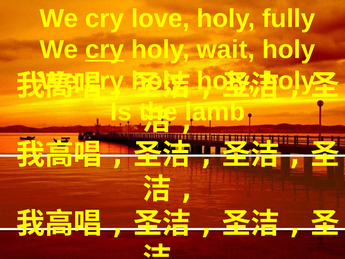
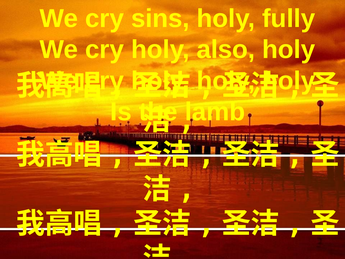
love: love -> sins (160, 19)
cry underline: present -> none (104, 50)
wait: wait -> also (226, 50)
